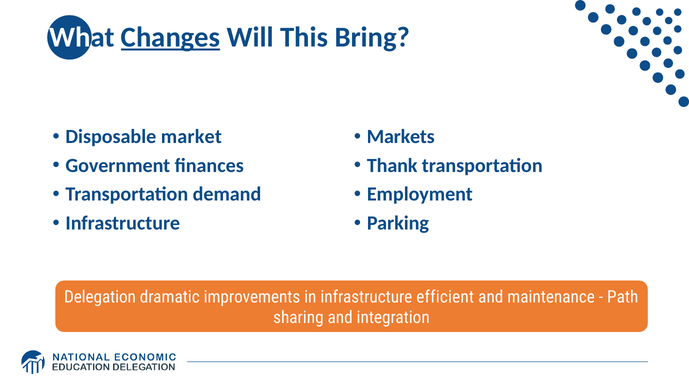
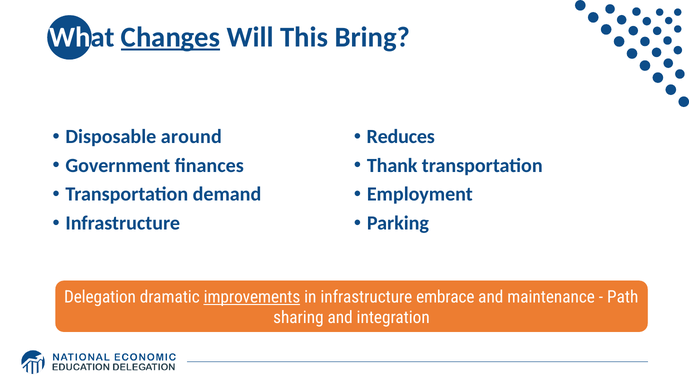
market: market -> around (191, 137)
Markets: Markets -> Reduces (401, 137)
improvements underline: none -> present (252, 298)
efficient: efficient -> embrace (445, 298)
